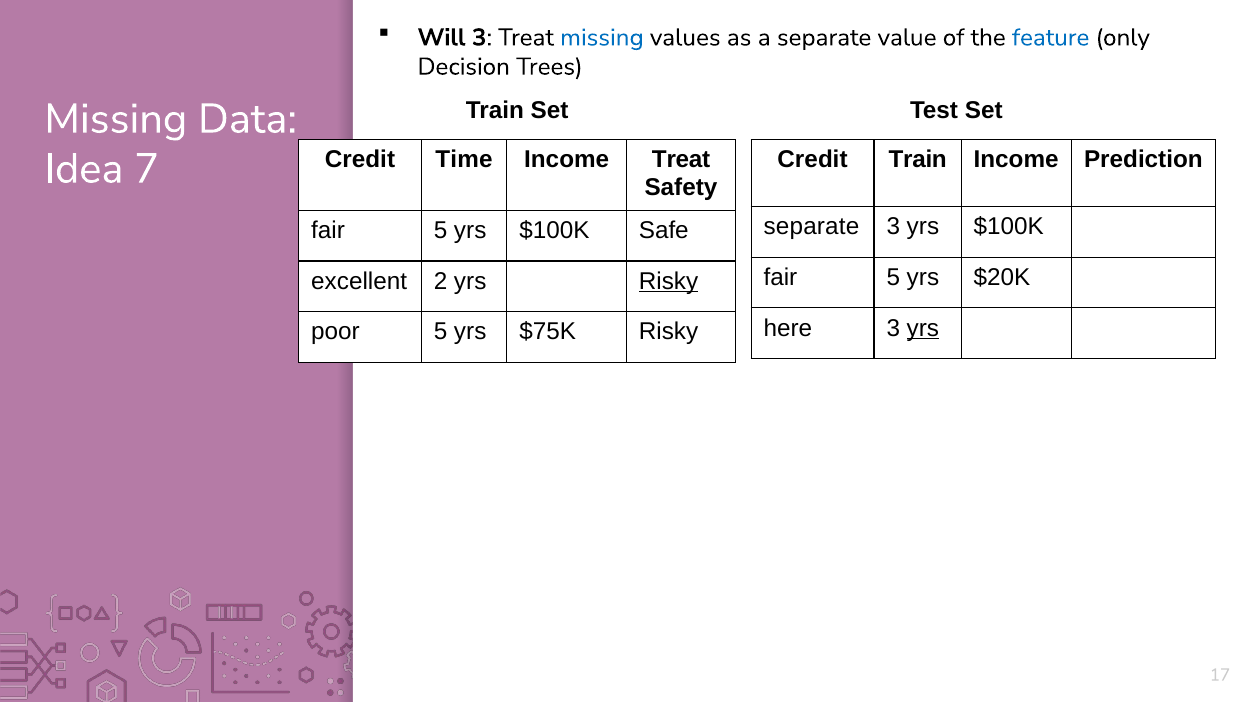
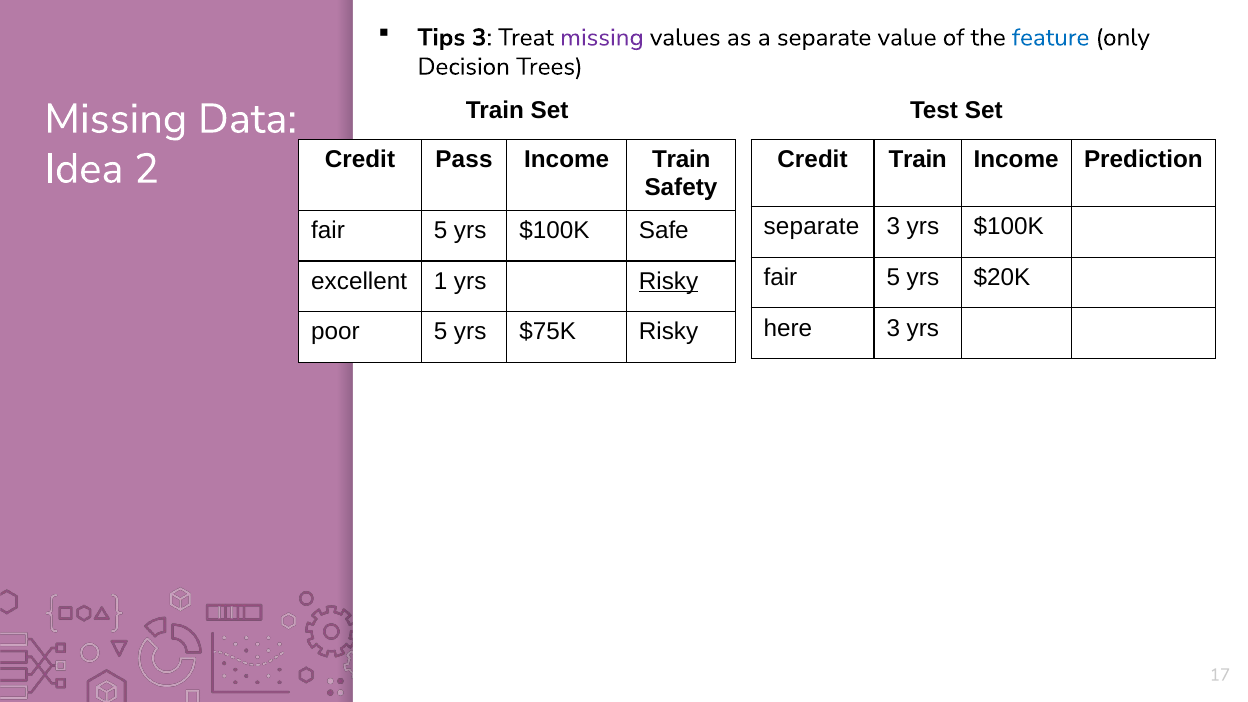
Will: Will -> Tips (441, 37)
missing colour: blue -> purple (602, 37)
Time: Time -> Pass (464, 160)
Income Treat: Treat -> Train (681, 160)
7: 7 -> 2 (147, 169)
2: 2 -> 1 (441, 281)
yrs underline: present -> none (923, 328)
